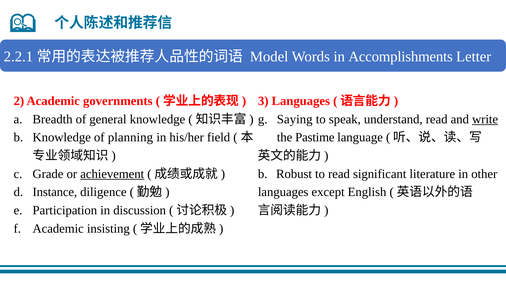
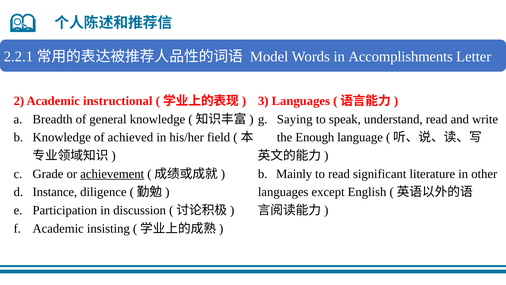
governments: governments -> instructional (118, 101)
write underline: present -> none (485, 119)
planning: planning -> achieved (130, 137)
Pastime: Pastime -> Enough (315, 137)
Robust: Robust -> Mainly (294, 174)
